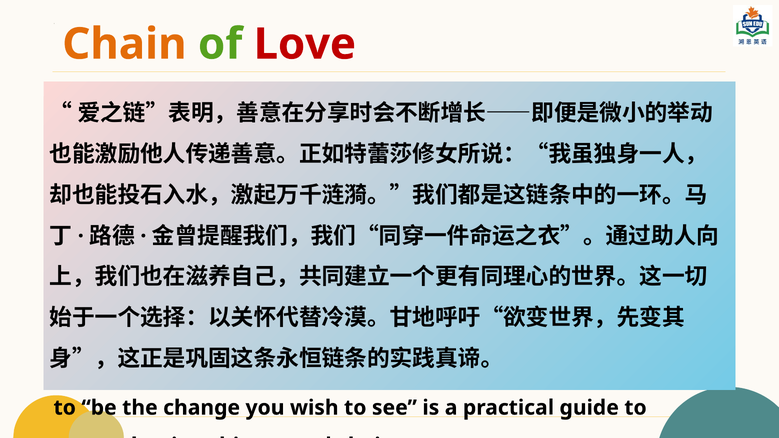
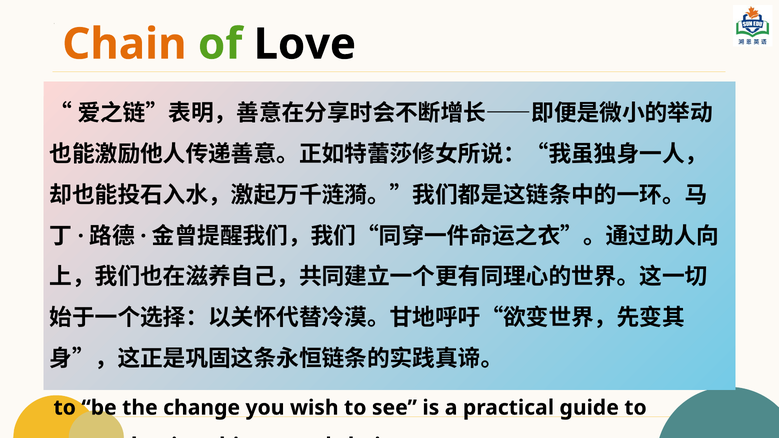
Love colour: red -> black (305, 44)
